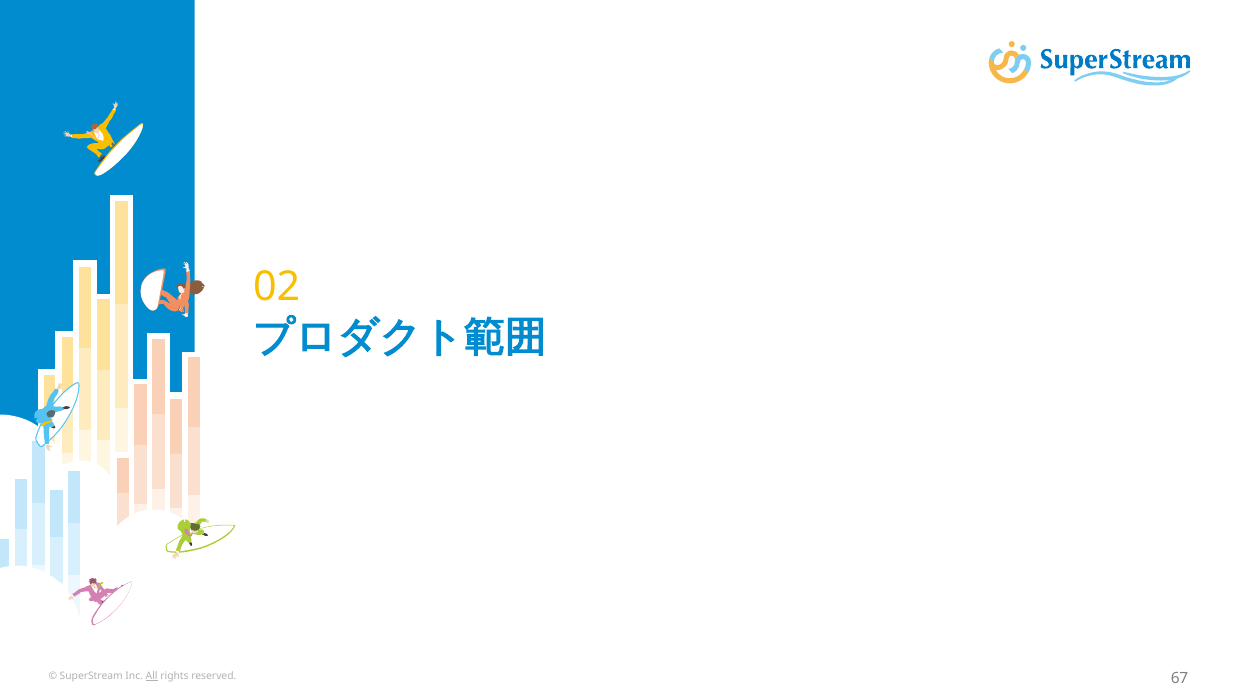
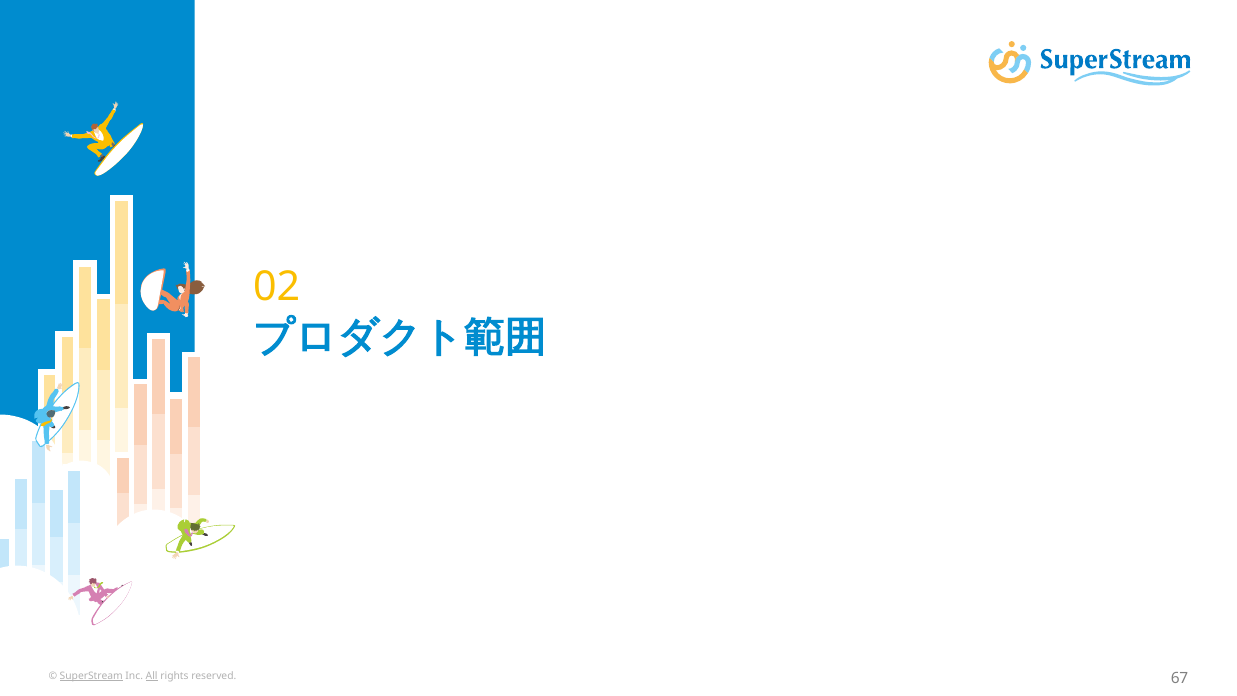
SuperStream underline: none -> present (91, 676)
